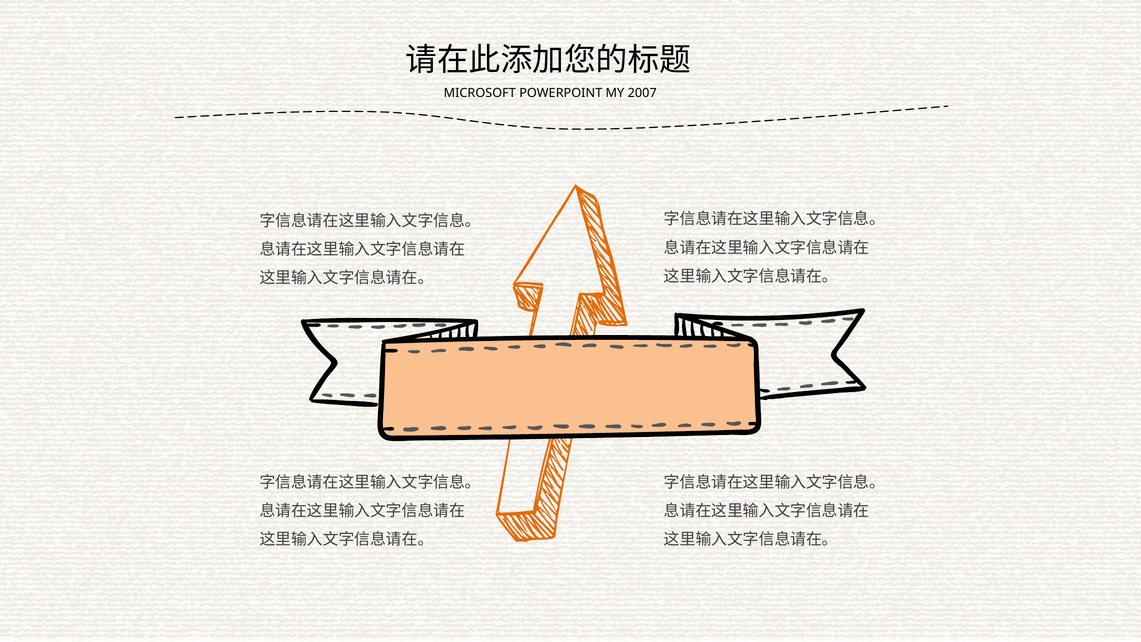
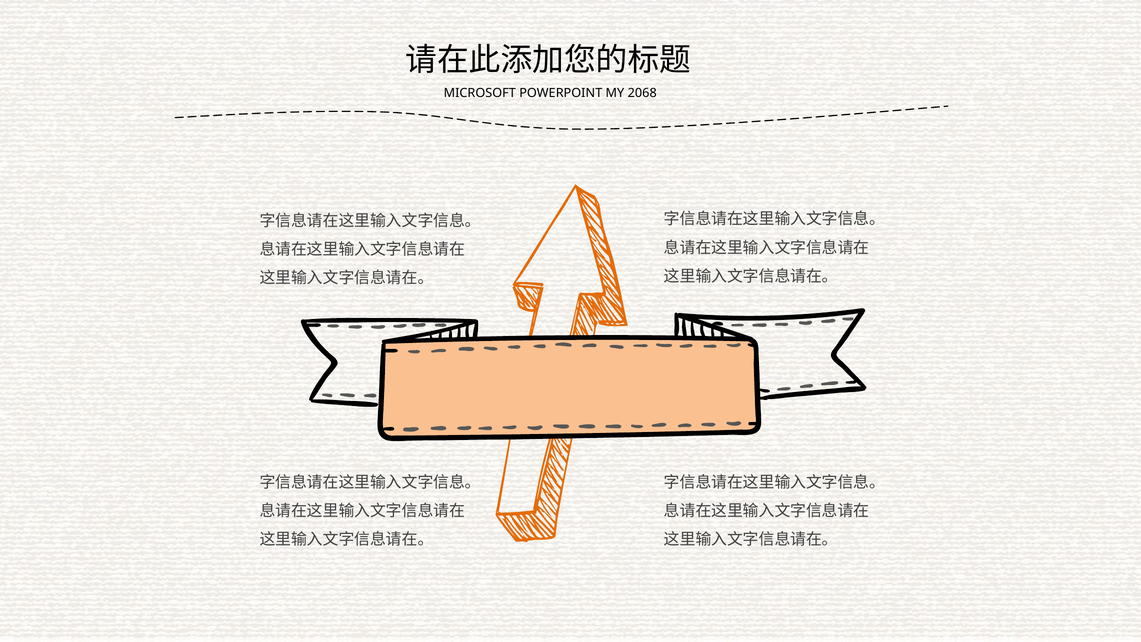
2007: 2007 -> 2068 (642, 93)
